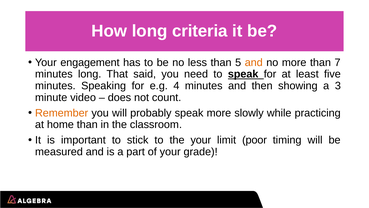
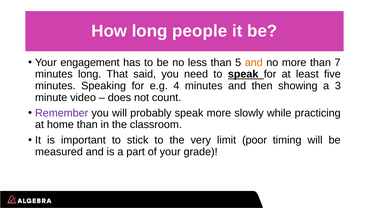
criteria: criteria -> people (200, 31)
Remember colour: orange -> purple (62, 113)
the your: your -> very (201, 140)
